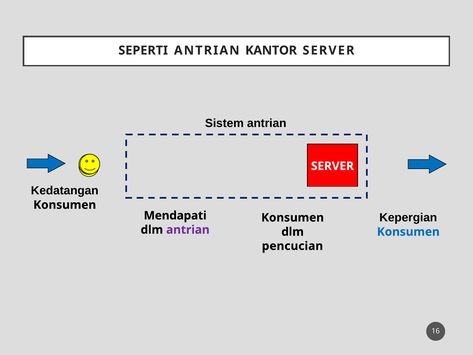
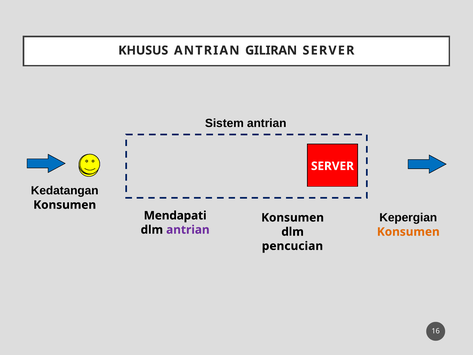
SEPERTI: SEPERTI -> KHUSUS (143, 50)
KANTOR: KANTOR -> GILIRAN (271, 50)
Konsumen colour: blue -> orange (408, 232)
